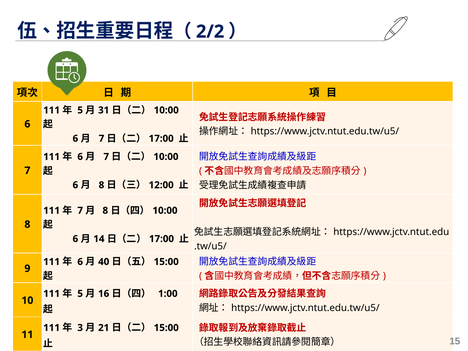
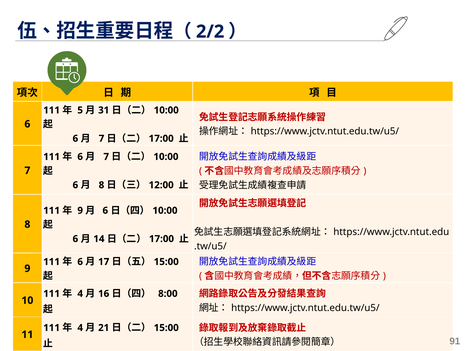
7: 7 -> 9 (80, 211)
8: 8 -> 6 (105, 211)
40: 40 -> 17 (104, 262)
5: 5 -> 4 (80, 294)
1:00: 1:00 -> 8:00 (168, 294)
3: 3 -> 4 (80, 328)
15: 15 -> 91 (455, 341)
